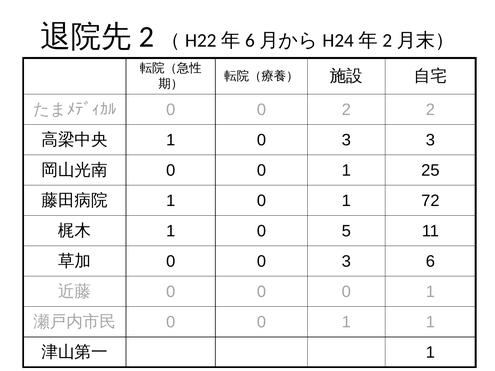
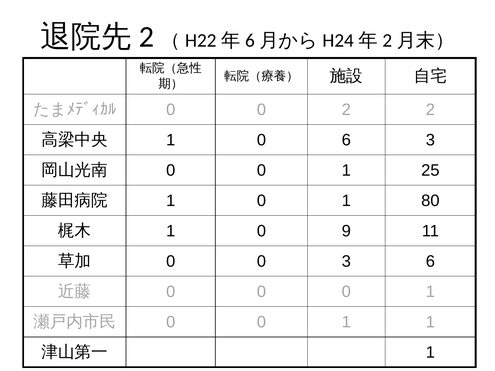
1 0 3: 3 -> 6 (346, 140)
72: 72 -> 80 (430, 201)
5: 5 -> 9 (346, 231)
